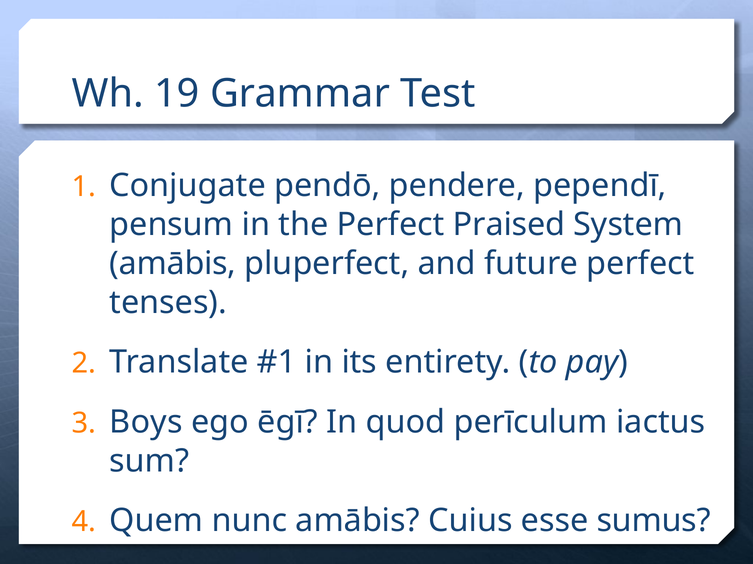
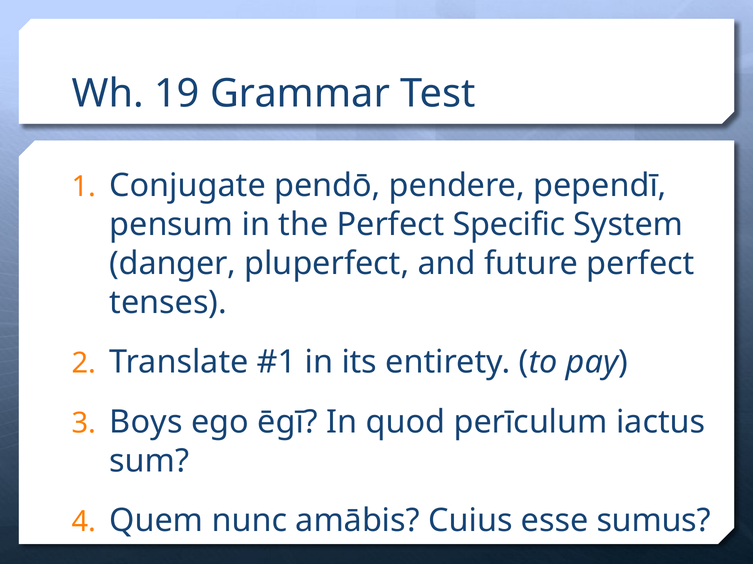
Praised: Praised -> Specific (509, 225)
amābis: amābis -> danger (173, 264)
